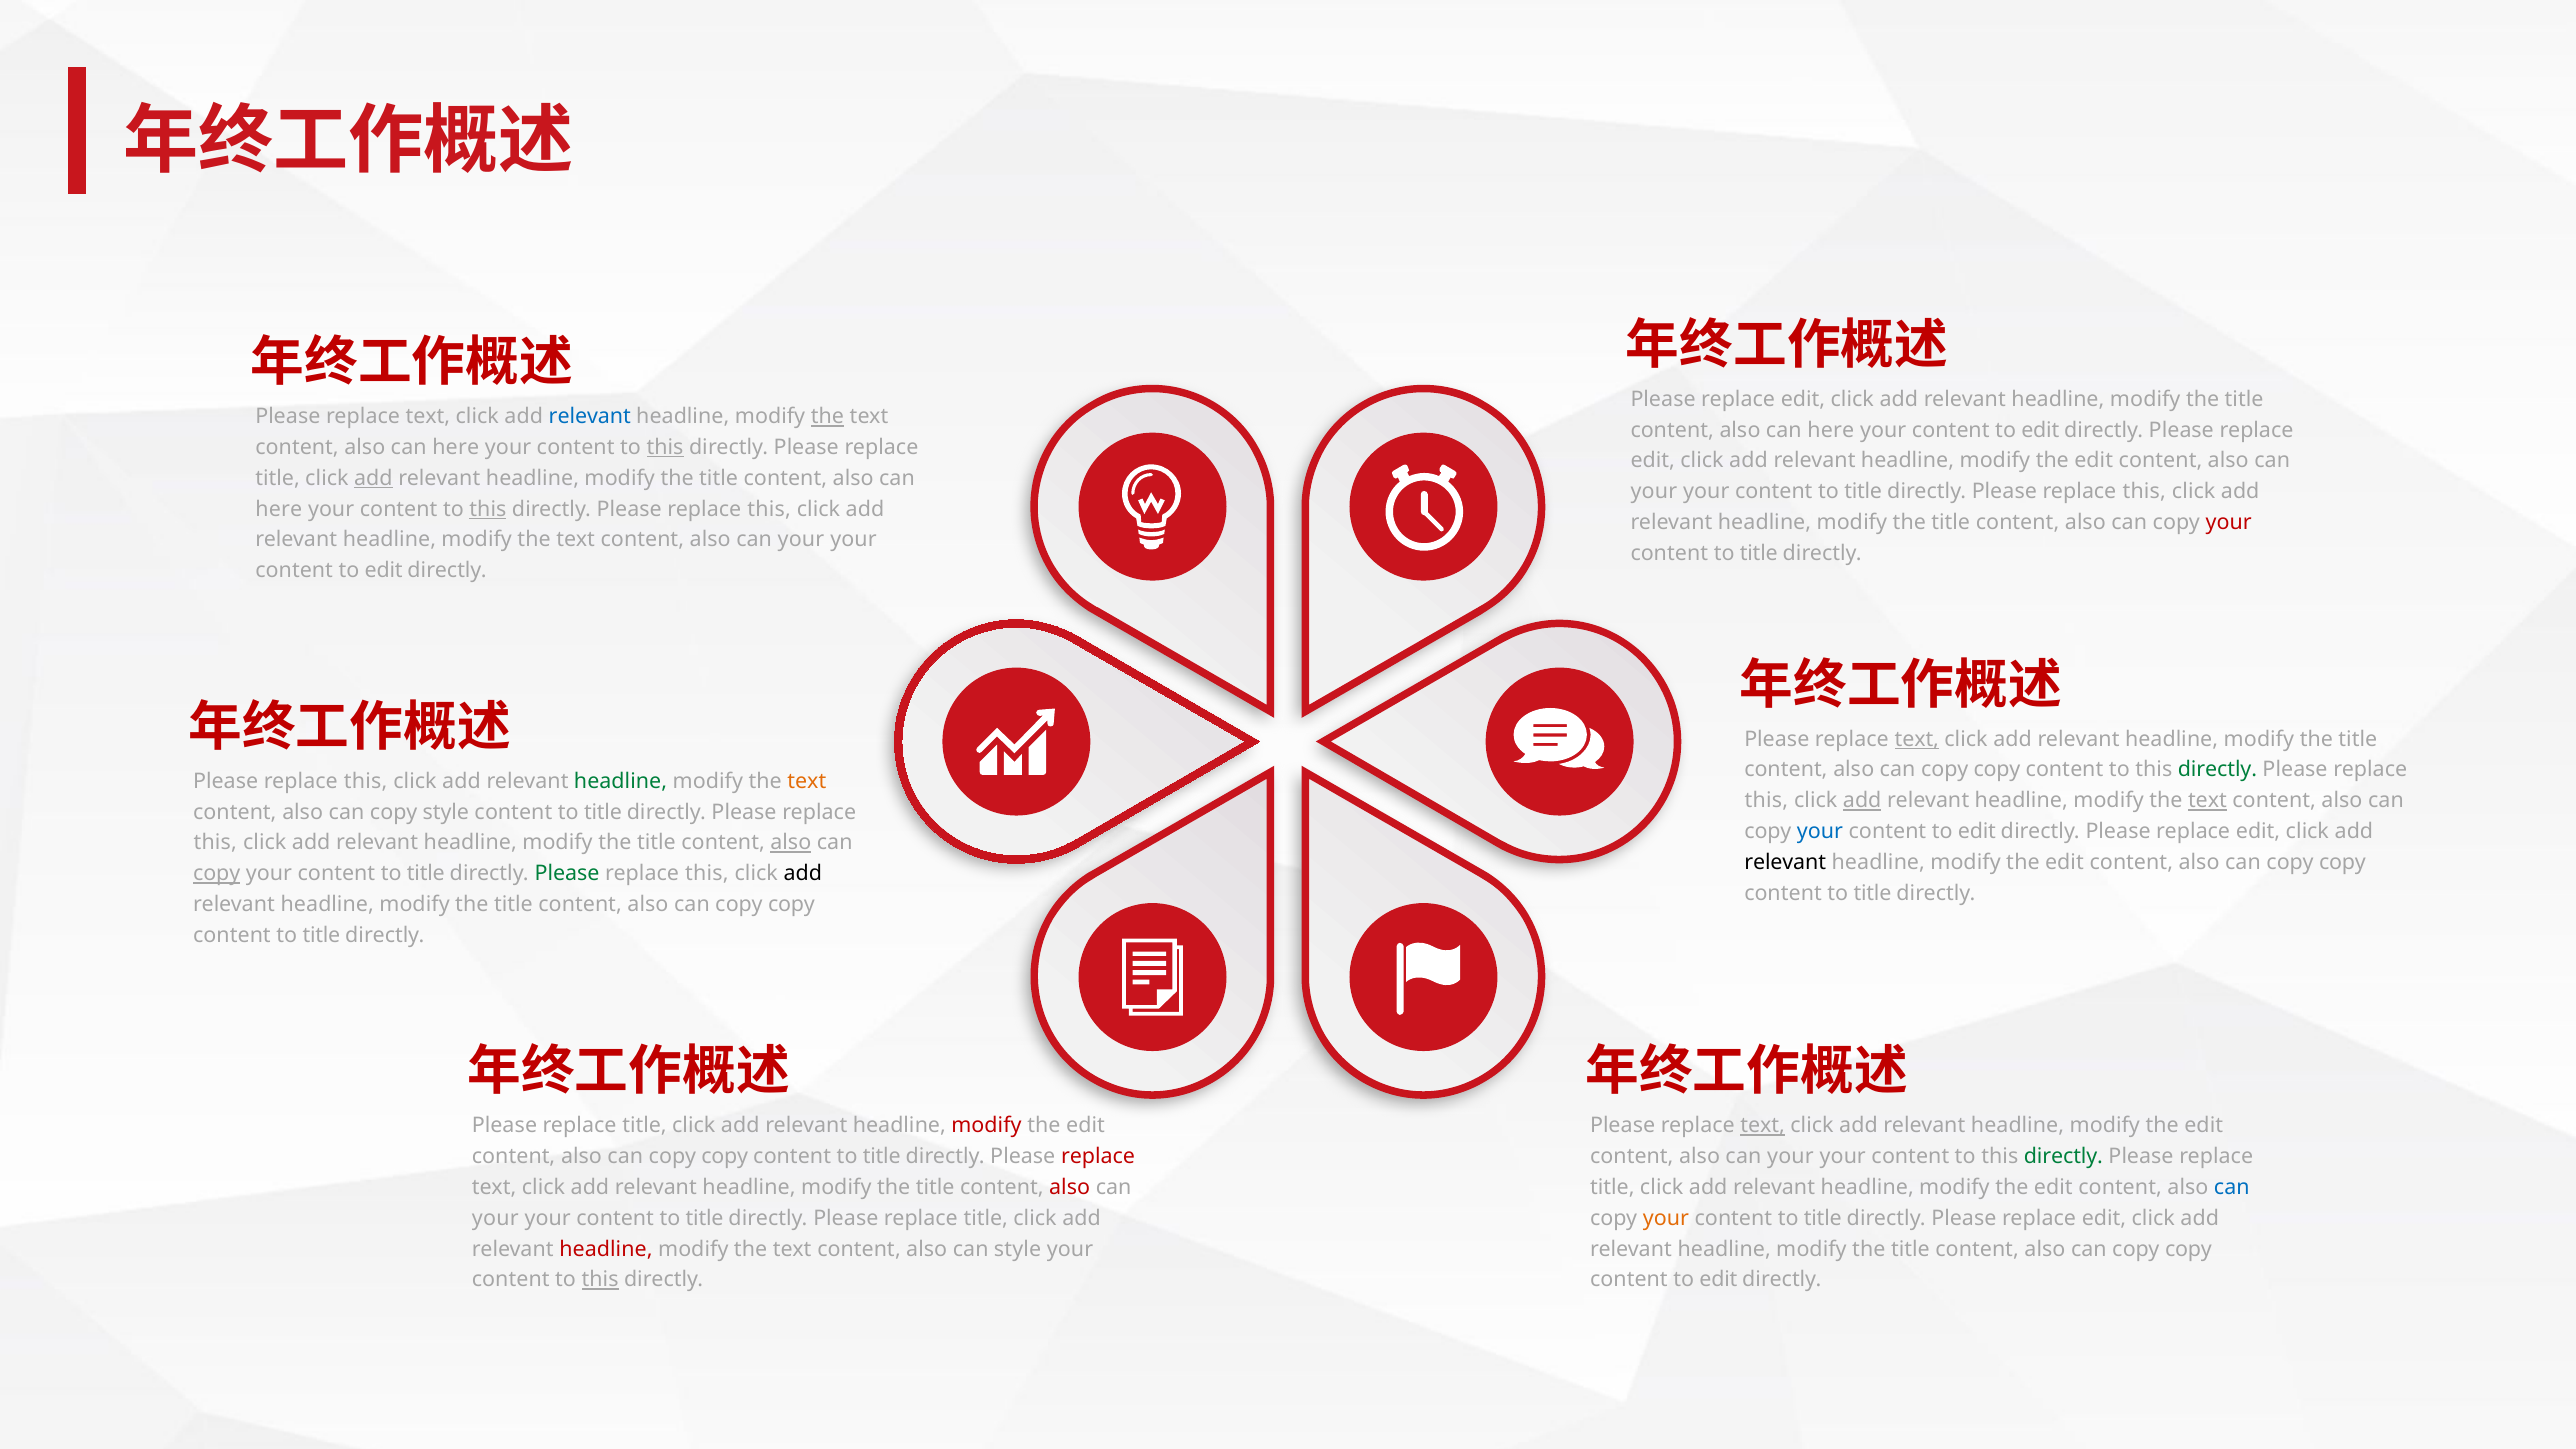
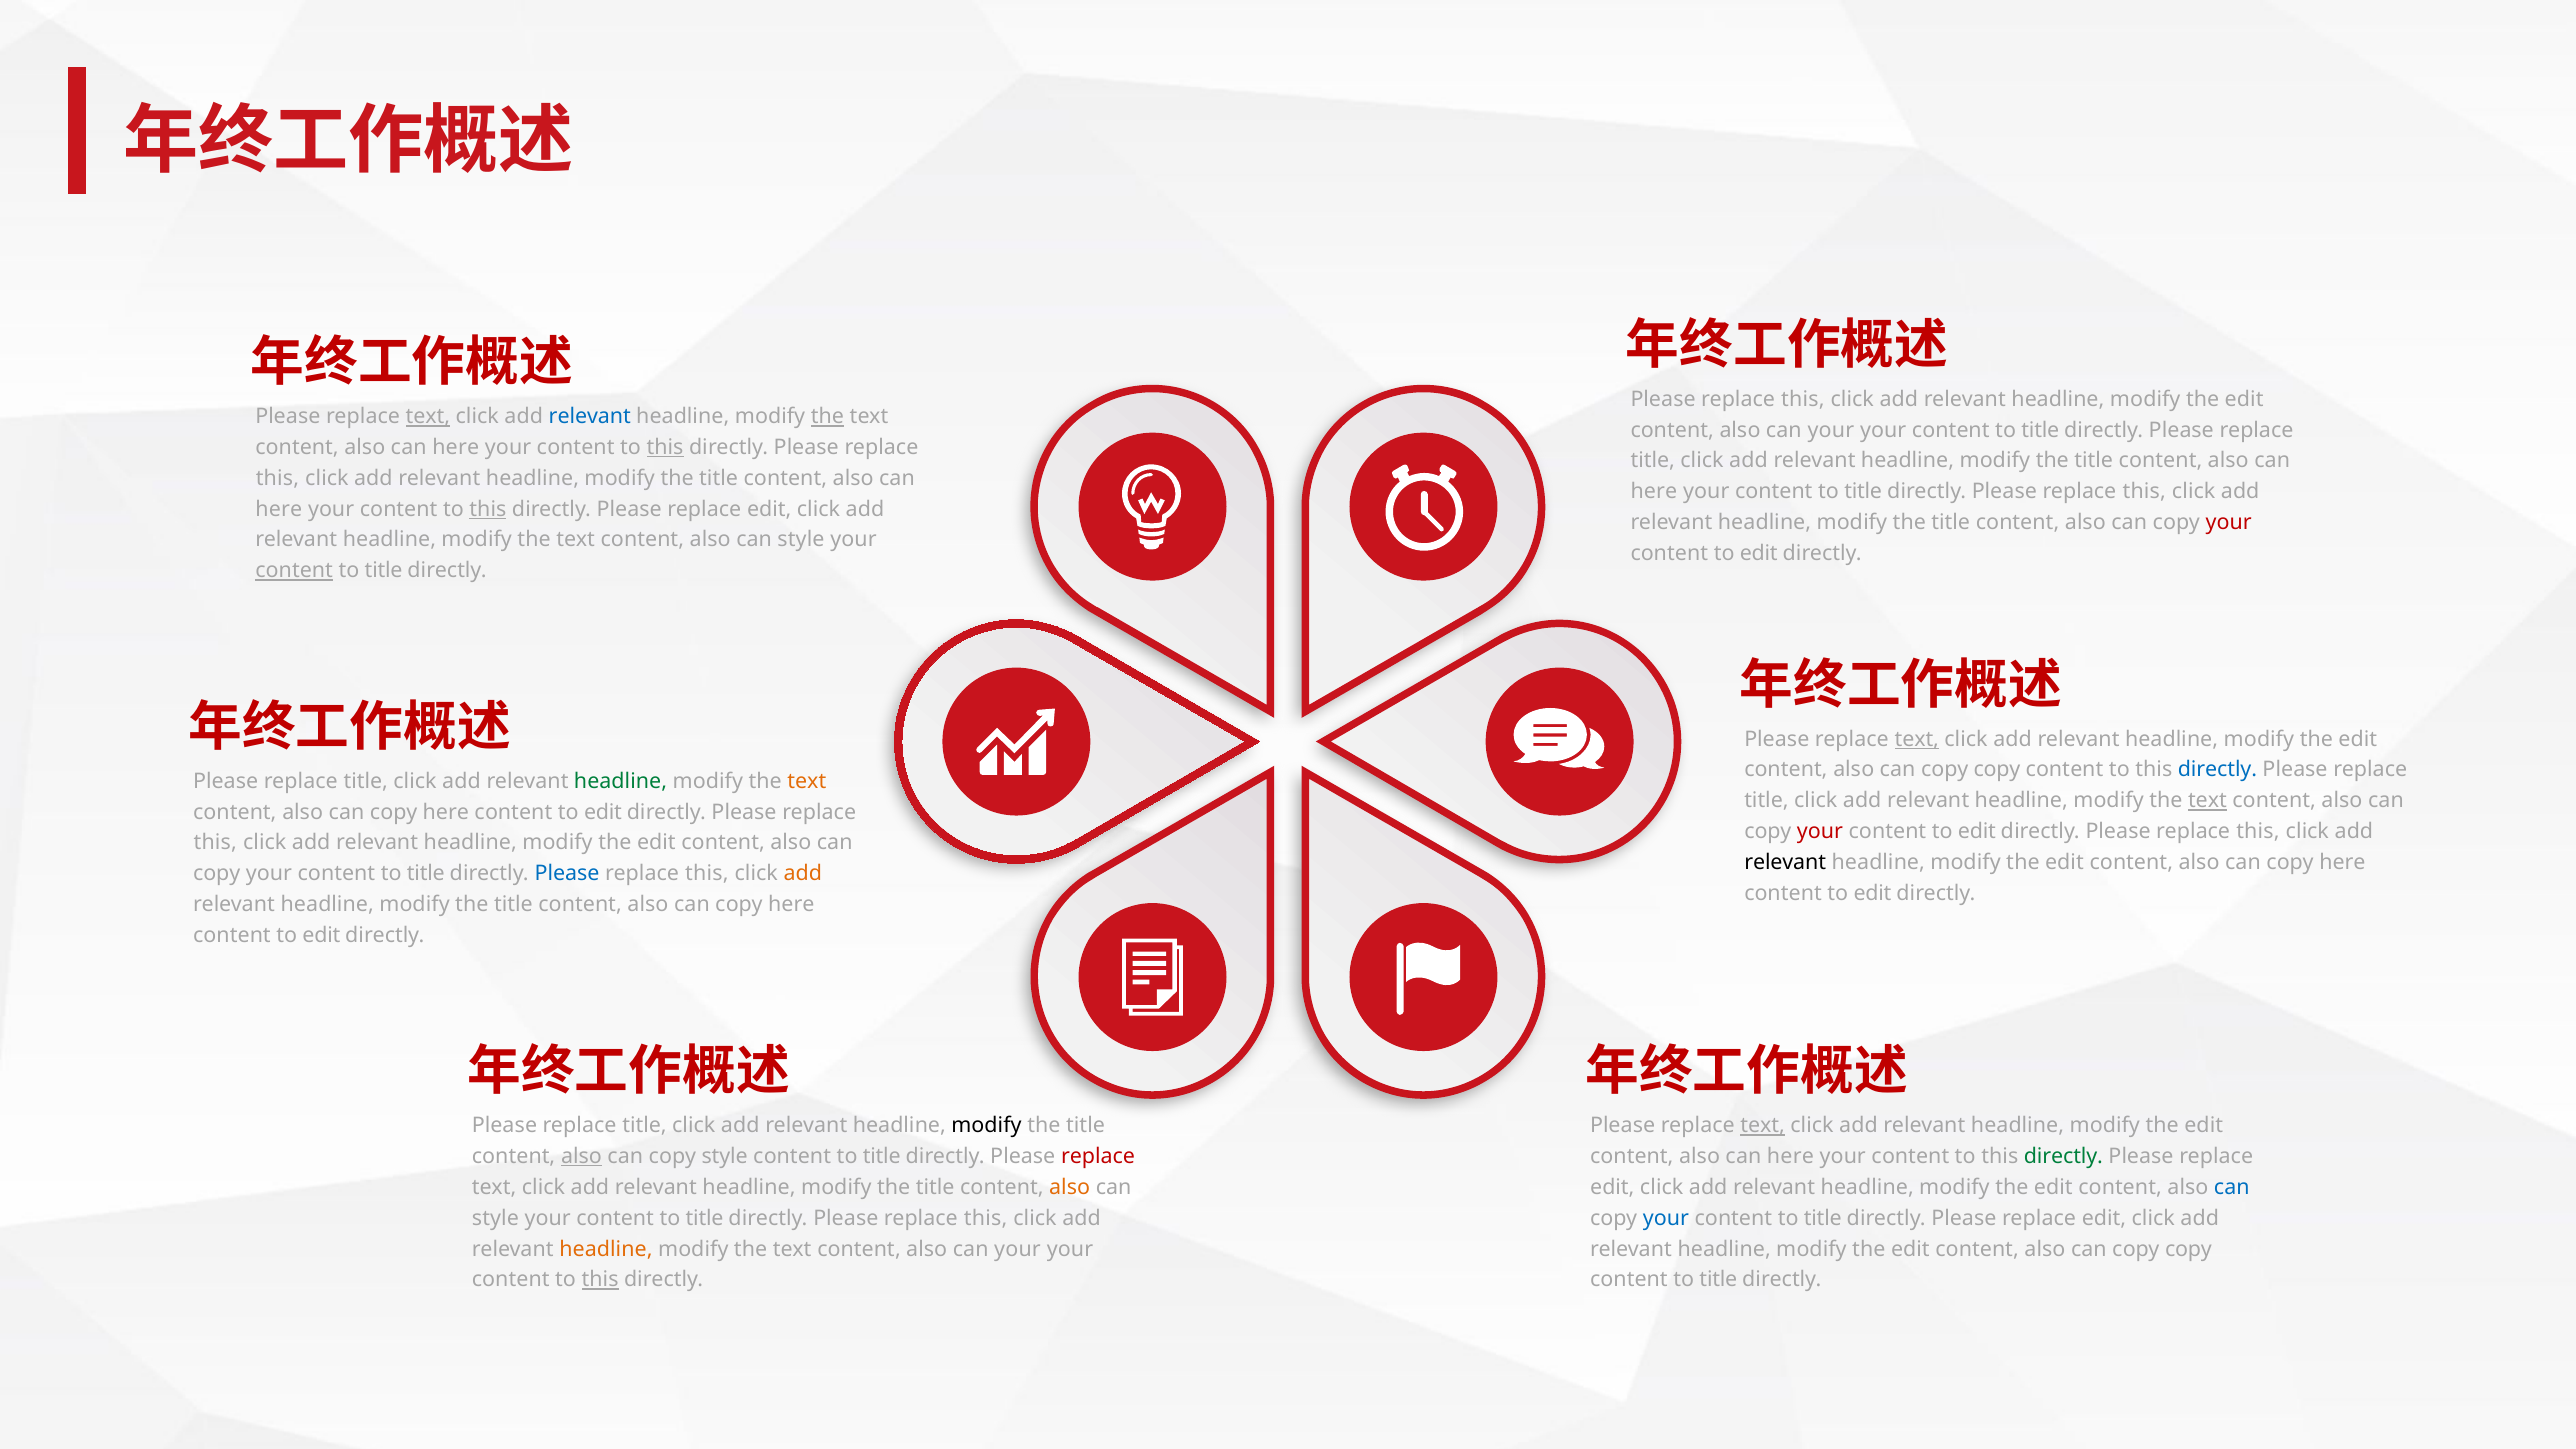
edit: edit -> this (1803, 399)
title: title -> edit (2244, 399)
text underline: none -> present (428, 417)
here: here -> your (1831, 430)
edit: edit -> title (2040, 430)
edit: edit -> title (1653, 461)
edit: edit -> title (2094, 461)
title: title -> this (277, 478)
add underline: present -> none (373, 478)
your: your -> here (1654, 492)
this: this -> edit (769, 509)
your: your -> style (801, 540)
title: title -> edit (1759, 553)
content underline: none -> present (294, 571)
edit: edit -> title (384, 571)
title: title -> edit (2358, 739)
directly colour: green -> blue (2217, 770)
this: this -> title (366, 781)
this: this -> title (1766, 801)
add underline: present -> none (1862, 801)
style: style -> here (446, 812)
title: title -> edit (603, 812)
your colour: blue -> red (1820, 831)
edit: edit -> this (2258, 831)
title: title -> edit (656, 843)
also underline: present -> none (791, 843)
copy: copy -> here (2342, 862)
copy underline: present -> none (217, 874)
Please colour: green -> blue (567, 874)
add colour: black -> orange (803, 874)
title: title -> edit (1872, 893)
copy: copy -> here (791, 904)
title: title -> edit (321, 935)
modify colour: red -> black (987, 1126)
edit: edit -> title (1086, 1126)
also underline: none -> present (581, 1157)
copy: copy -> style (725, 1157)
your: your -> here (1790, 1157)
also colour: red -> orange (1070, 1187)
title: title -> edit (1612, 1187)
your: your -> style (495, 1218)
title: title -> this (986, 1218)
your colour: orange -> blue (1666, 1218)
headline colour: red -> orange (606, 1249)
style: style -> your (1018, 1249)
title: title -> edit (1910, 1249)
edit: edit -> title (1718, 1280)
